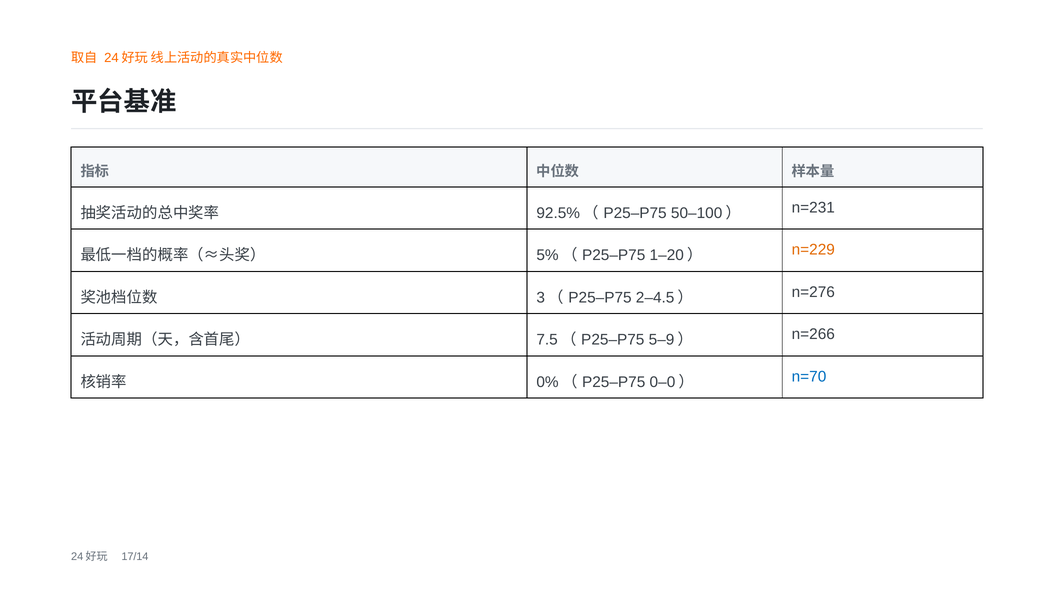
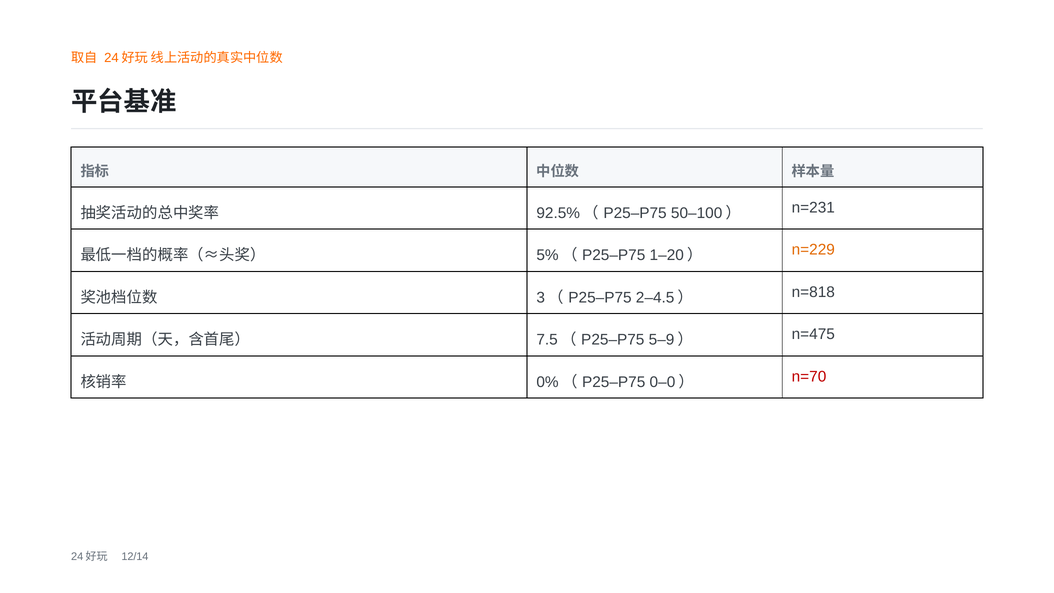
n=276: n=276 -> n=818 (813, 292)
n=266: n=266 -> n=475 (813, 334)
n=70 colour: blue -> red (809, 376)
17/14: 17/14 -> 12/14 (135, 556)
